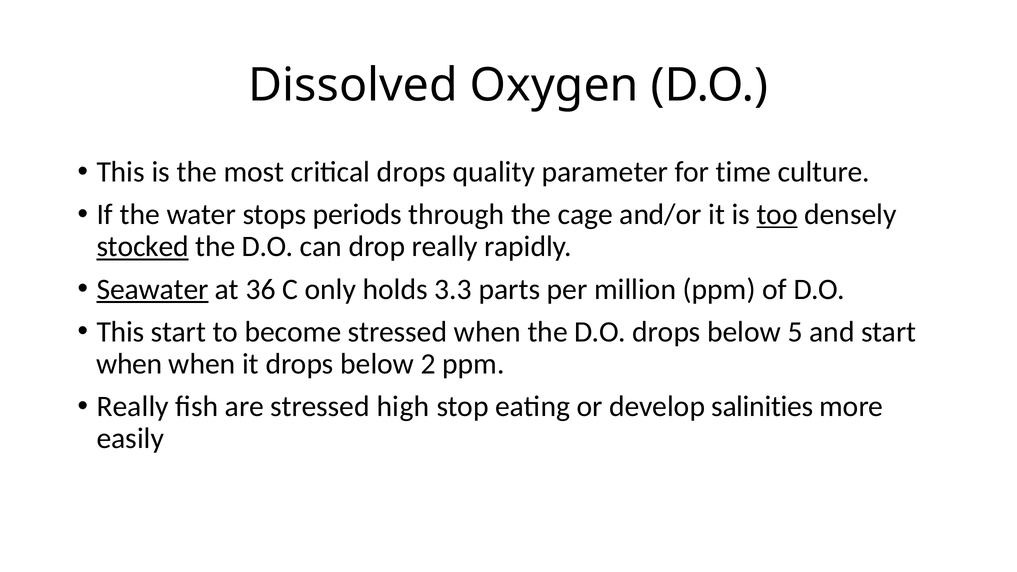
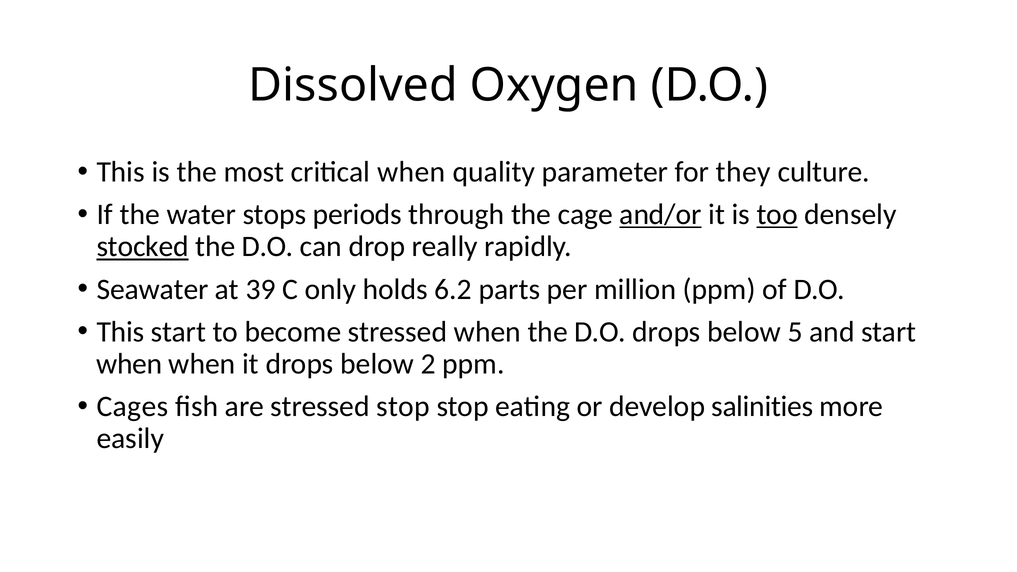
critical drops: drops -> when (411, 172)
time: time -> they (743, 172)
and/or underline: none -> present (661, 215)
Seawater underline: present -> none (153, 289)
36: 36 -> 39 (261, 289)
3.3: 3.3 -> 6.2 (453, 289)
Really: Really -> Cages (133, 407)
stressed high: high -> stop (403, 407)
